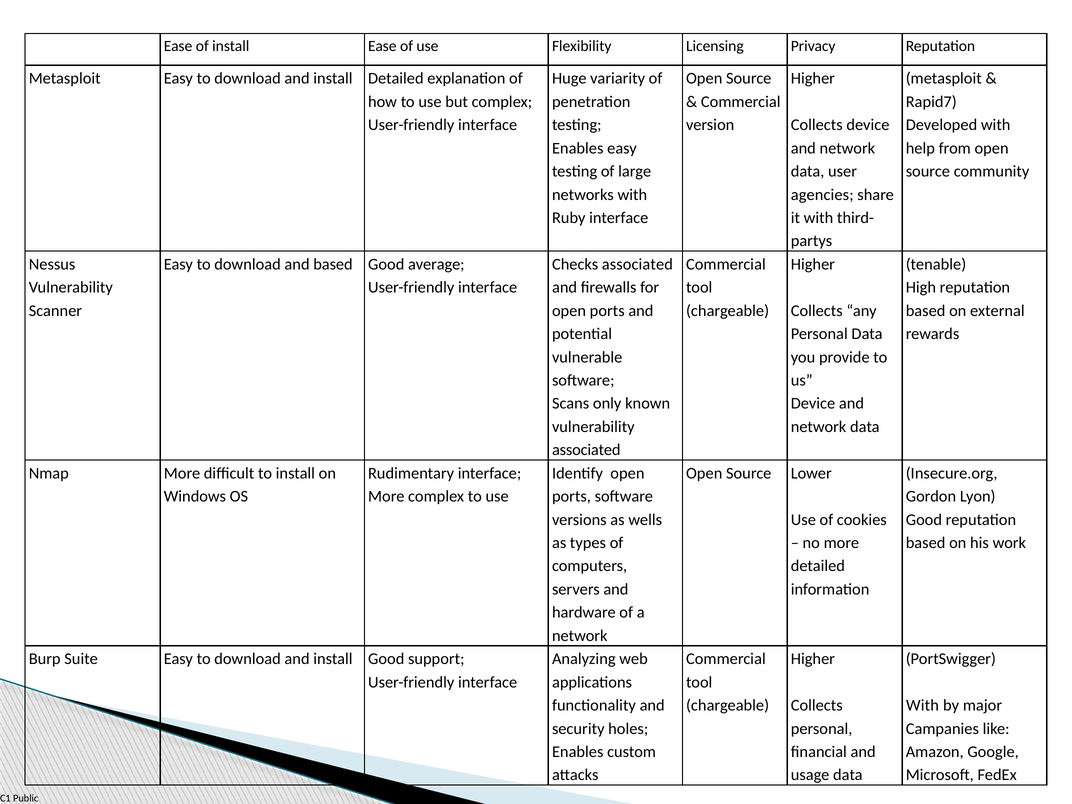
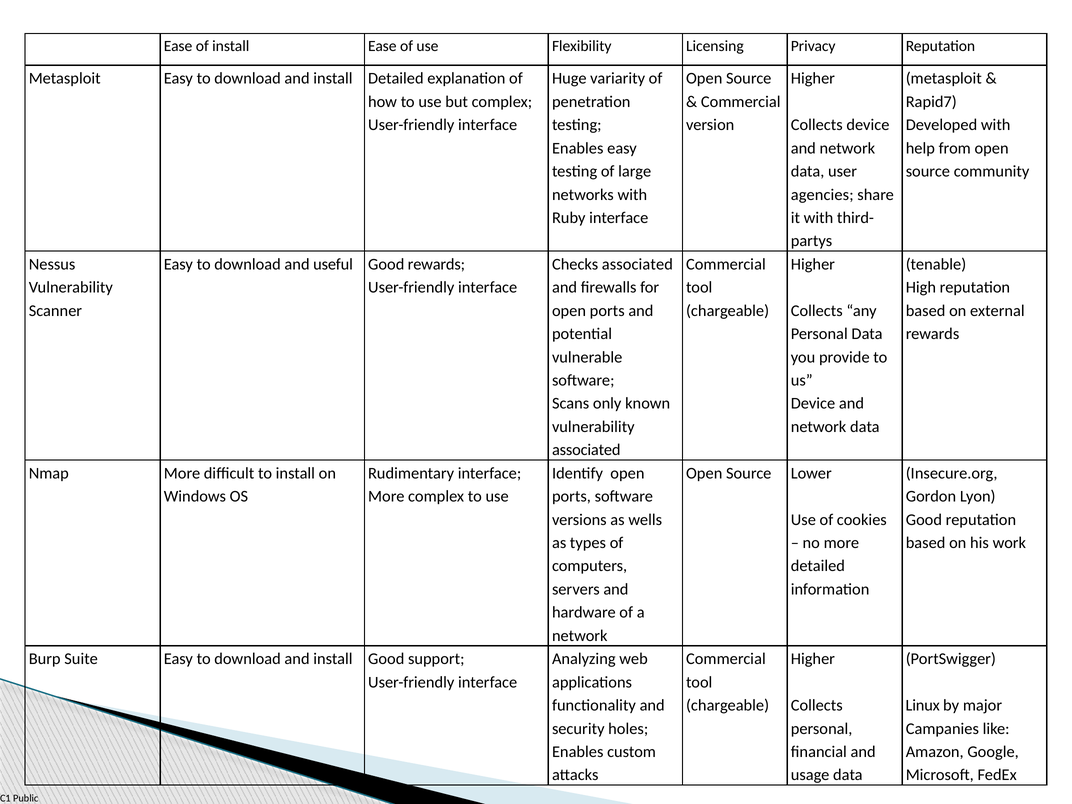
and based: based -> useful (333, 264)
Good average: average -> rewards (436, 264)
With: With -> Linux (923, 705)
